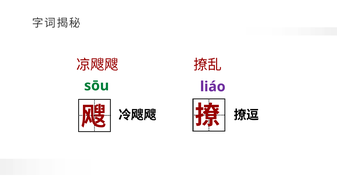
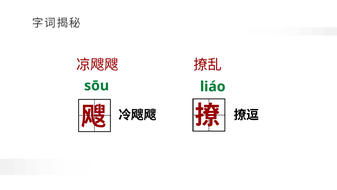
liáo colour: purple -> green (213, 86)
